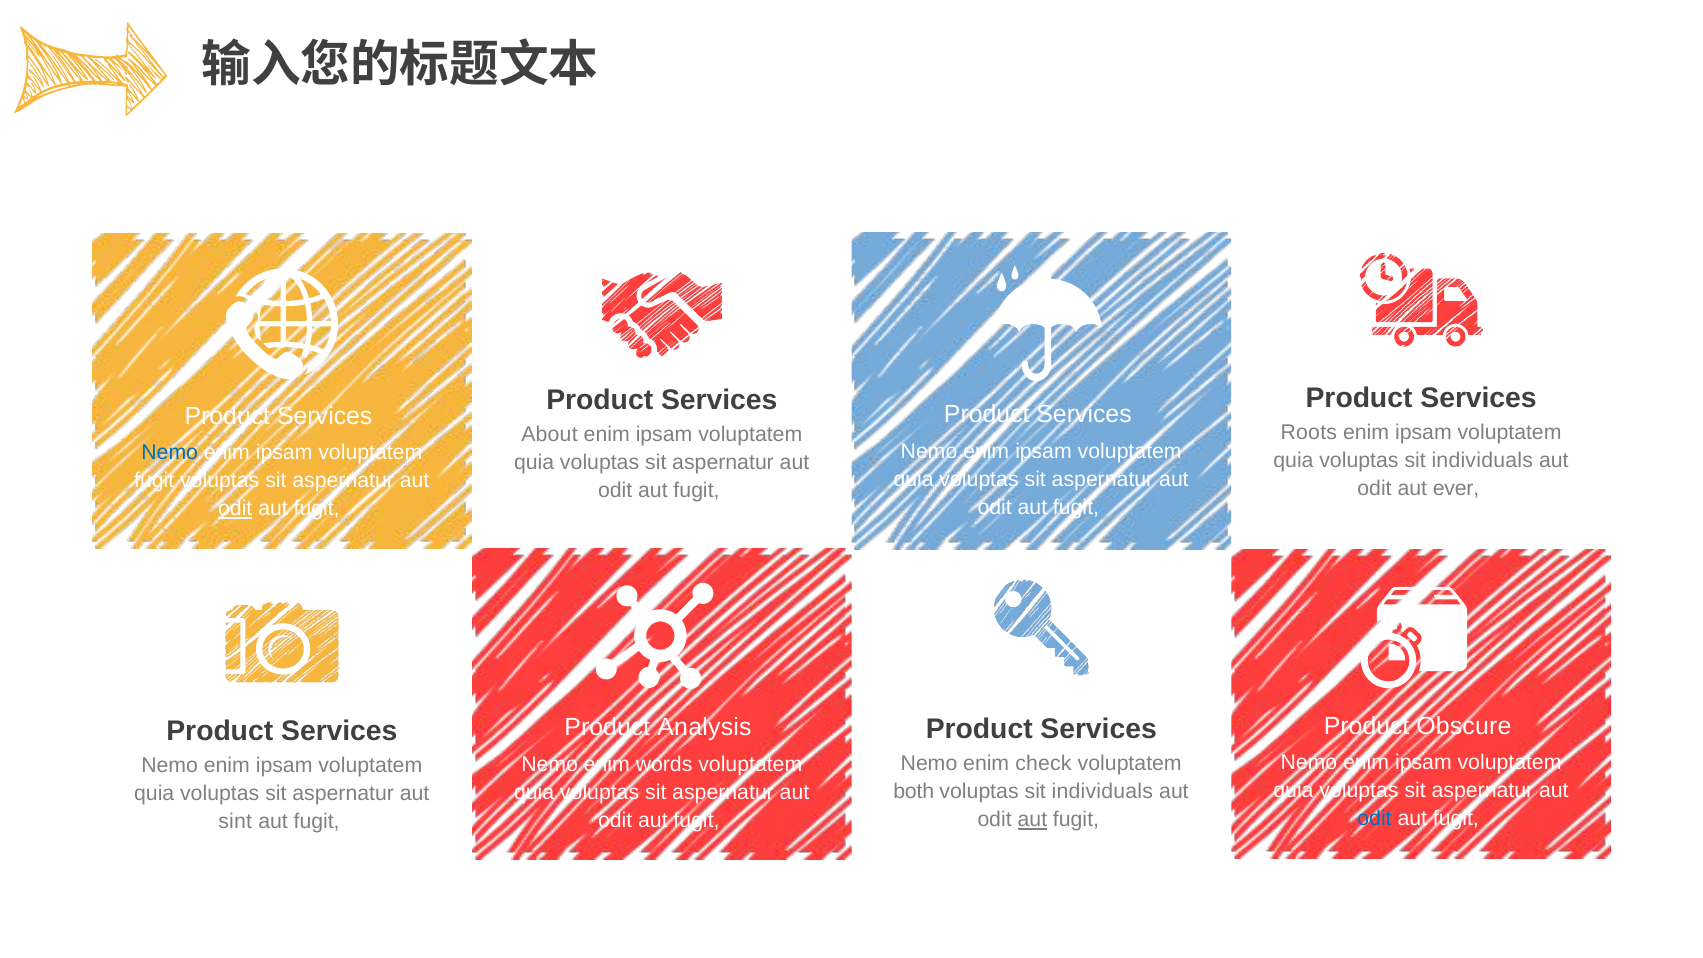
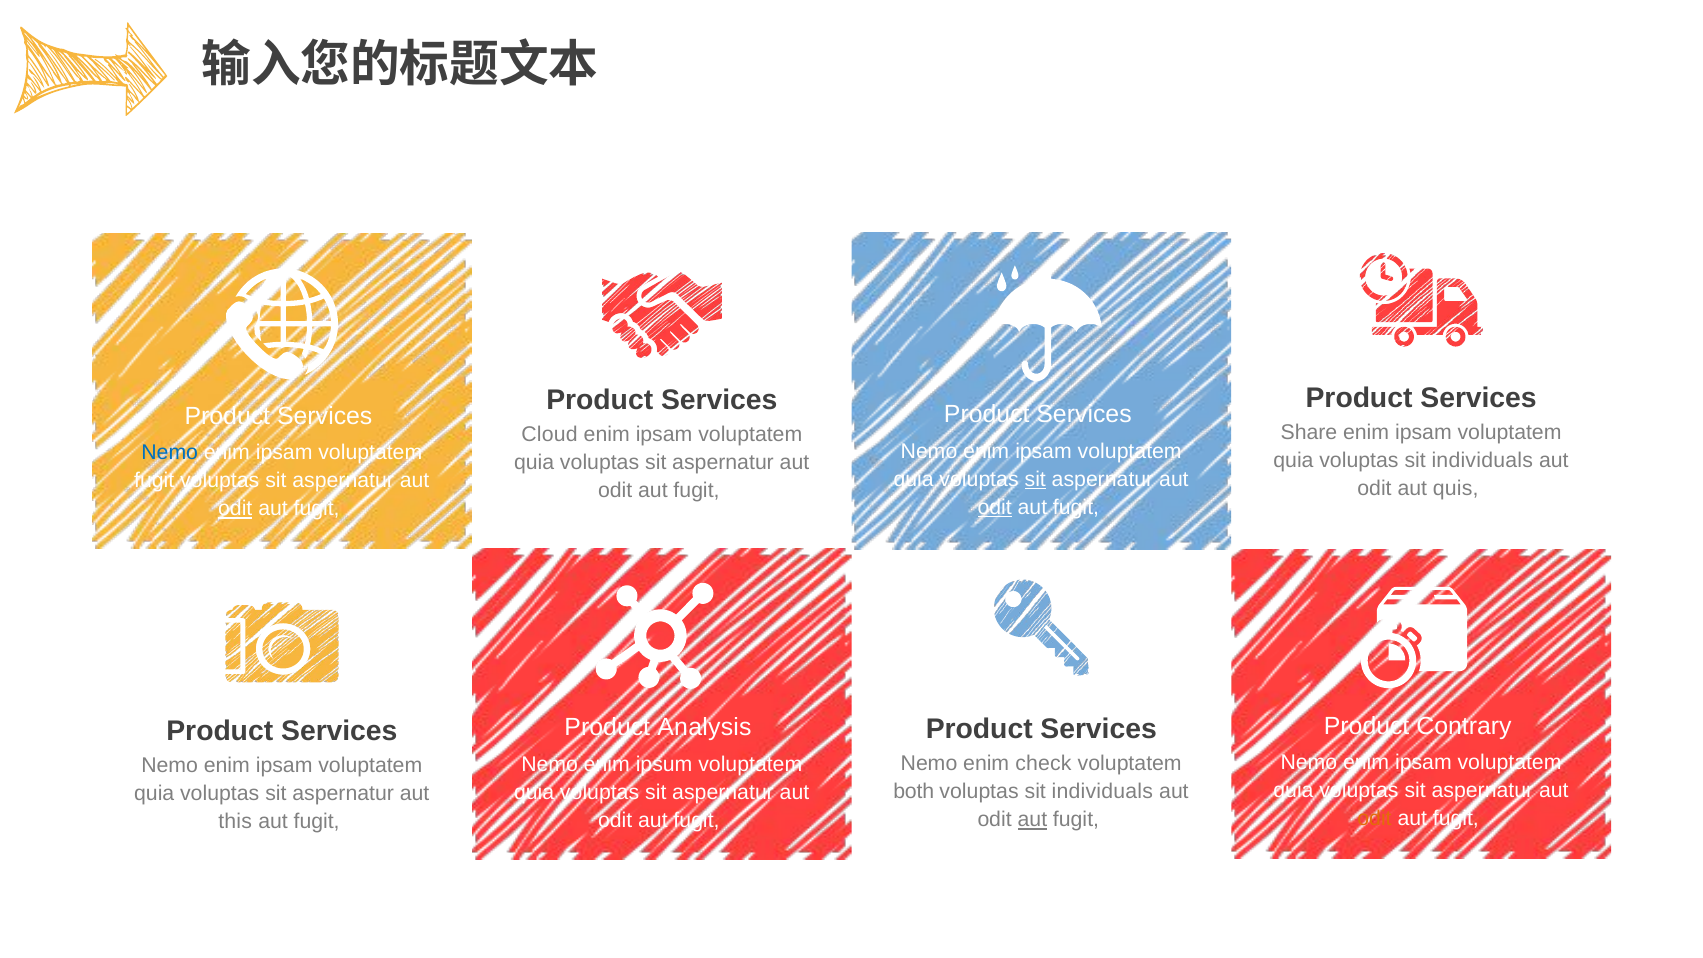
Roots: Roots -> Share (1309, 433)
About: About -> Cloud (549, 434)
sit underline: none -> present (1035, 479)
ever: ever -> quis (1456, 489)
odit underline: none -> present (995, 507)
Obscure: Obscure -> Contrary (1464, 726)
words: words -> ipsum (664, 764)
odit colour: blue -> orange (1375, 819)
sint: sint -> this (235, 821)
